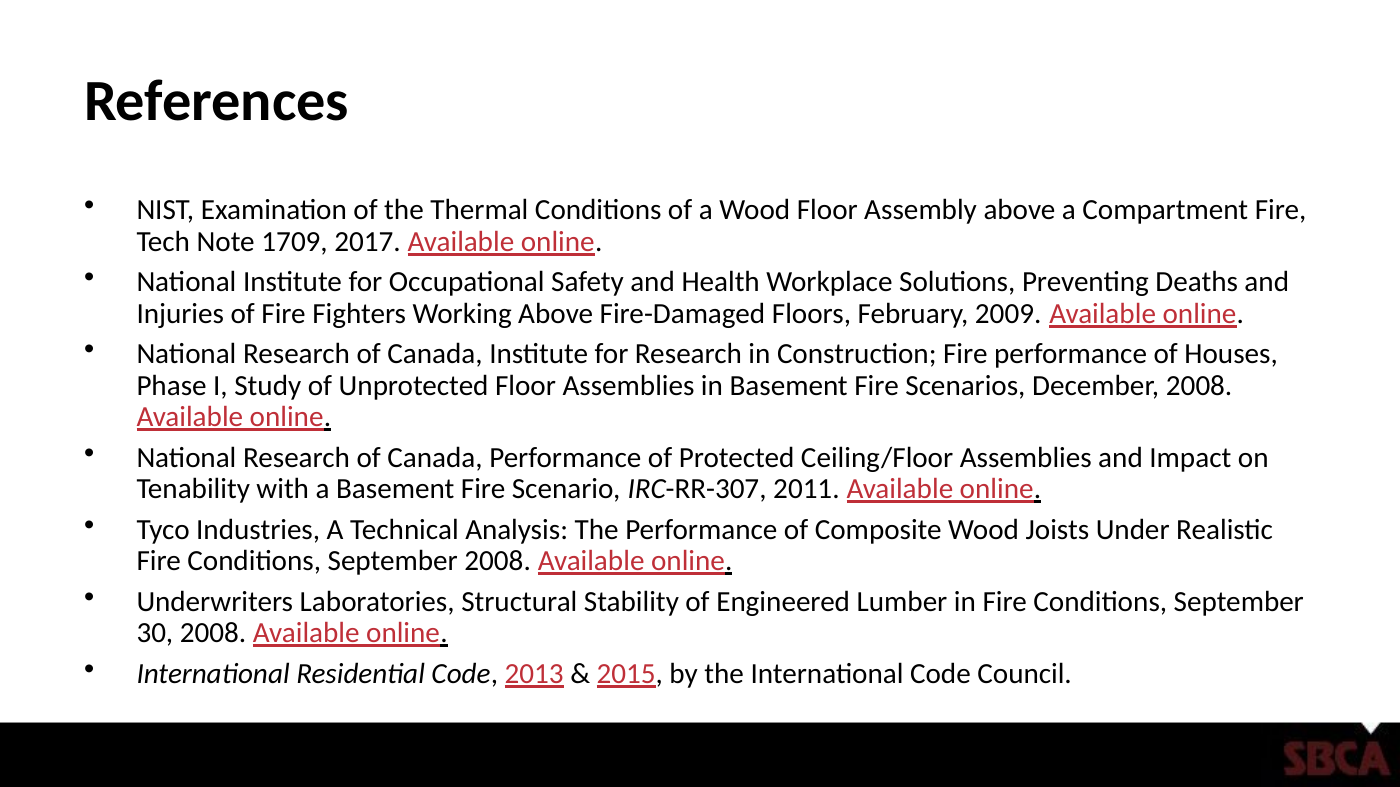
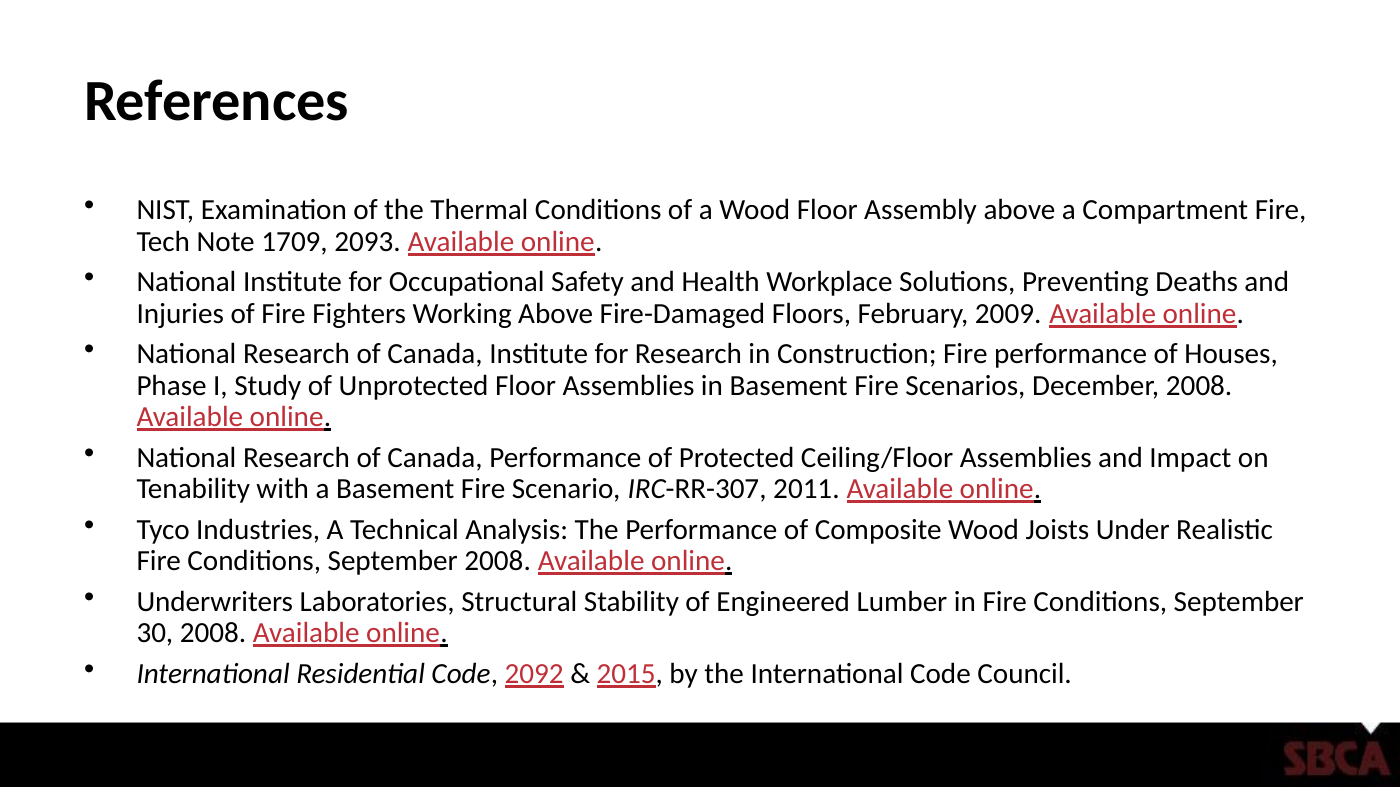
2017: 2017 -> 2093 (368, 242)
2013: 2013 -> 2092 (534, 674)
